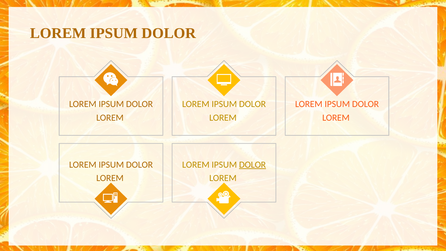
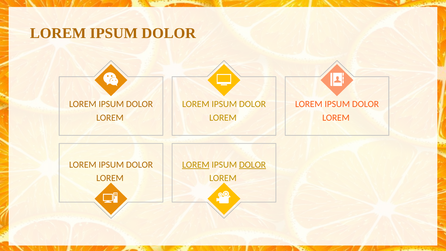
LOREM underline: none -> present (196, 165)
